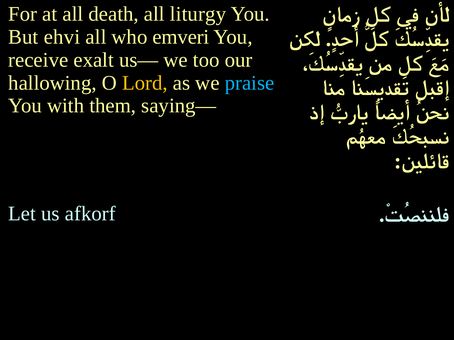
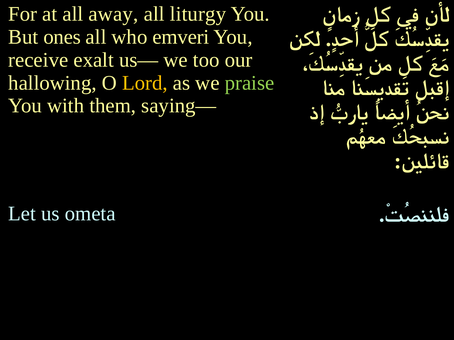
death: death -> away (114, 14)
ehvi: ehvi -> ones (62, 37)
praise colour: light blue -> light green (250, 83)
afkorf: afkorf -> ometa (90, 214)
